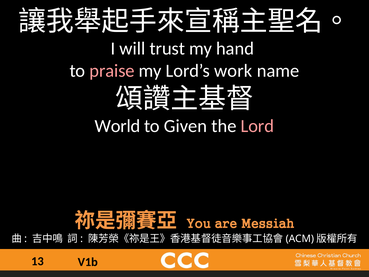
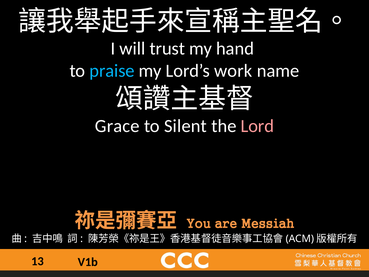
praise colour: pink -> light blue (112, 71)
World: World -> Grace (117, 126)
Given: Given -> Silent (185, 126)
